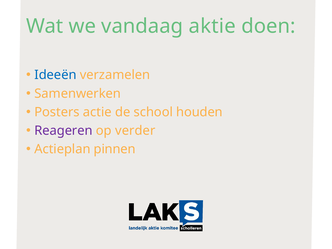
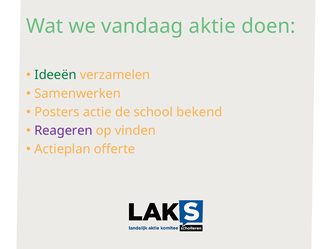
Ideeën colour: blue -> green (55, 75)
houden: houden -> bekend (199, 112)
verder: verder -> vinden (135, 131)
pinnen: pinnen -> offerte (115, 149)
